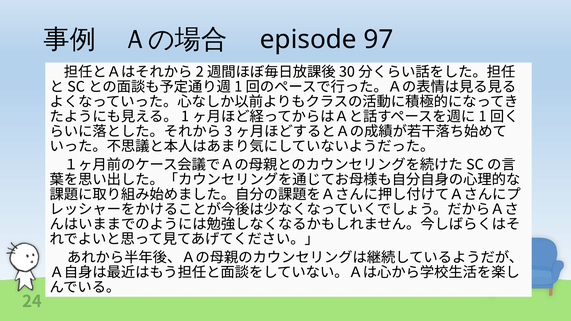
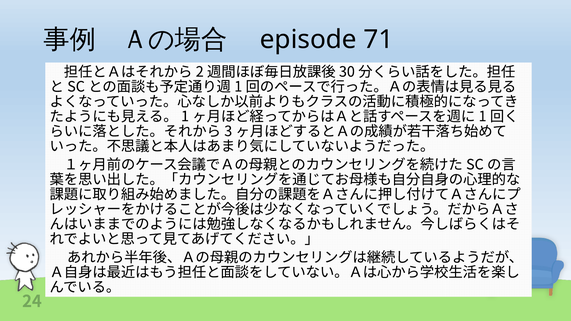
97: 97 -> 71 (378, 40)
